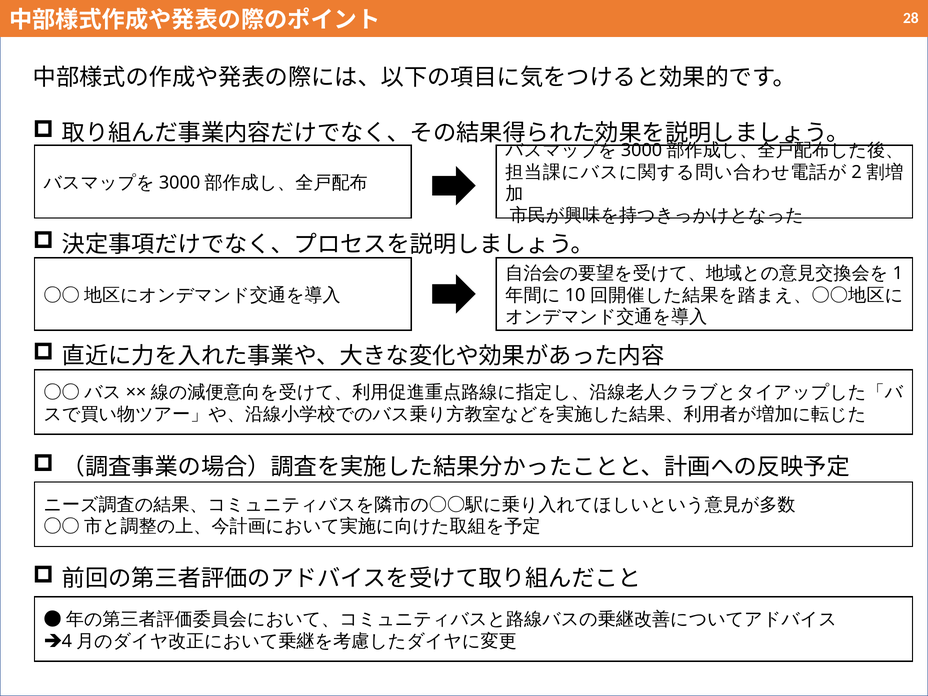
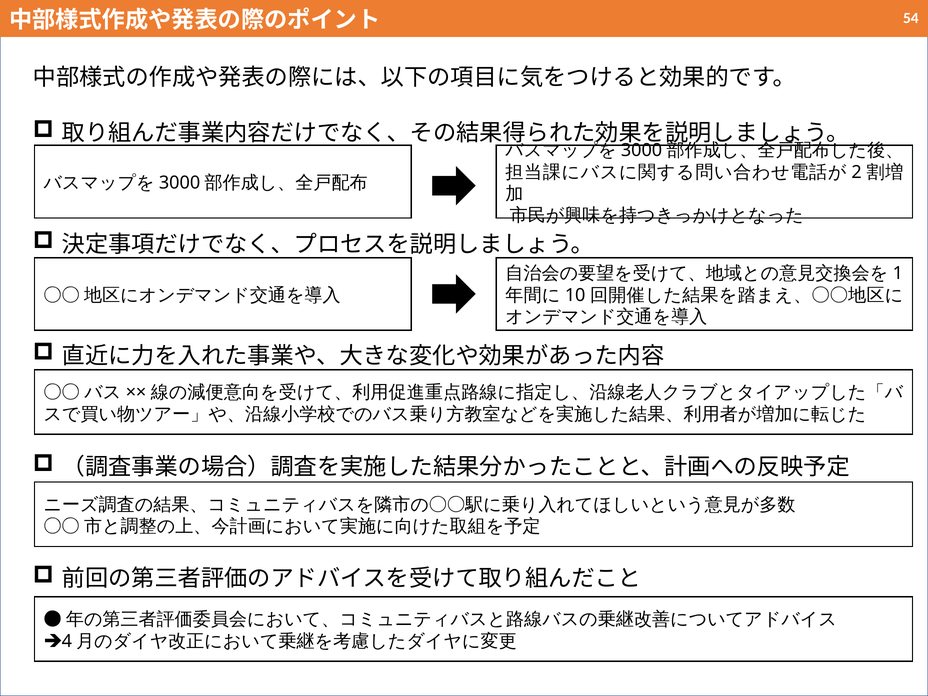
28: 28 -> 54 (911, 18)
